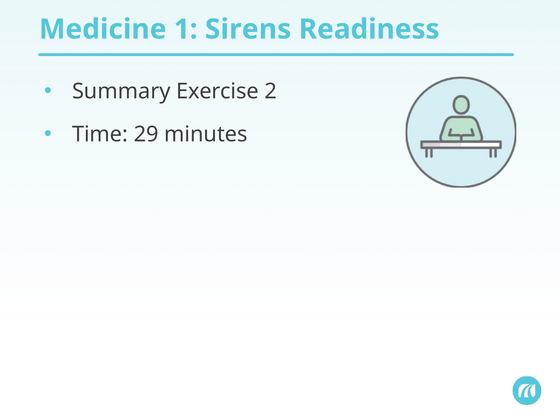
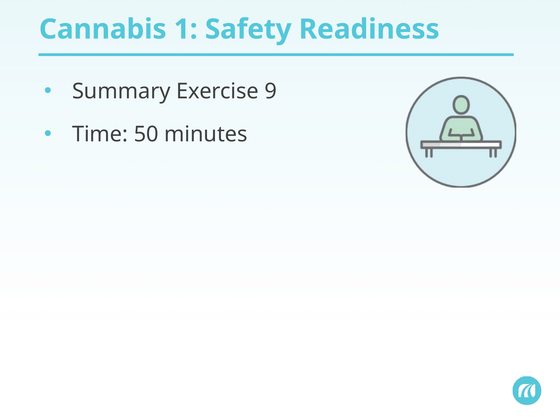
Medicine: Medicine -> Cannabis (103, 29)
Sirens: Sirens -> Safety (248, 29)
2: 2 -> 9 (271, 91)
29: 29 -> 50 (146, 134)
